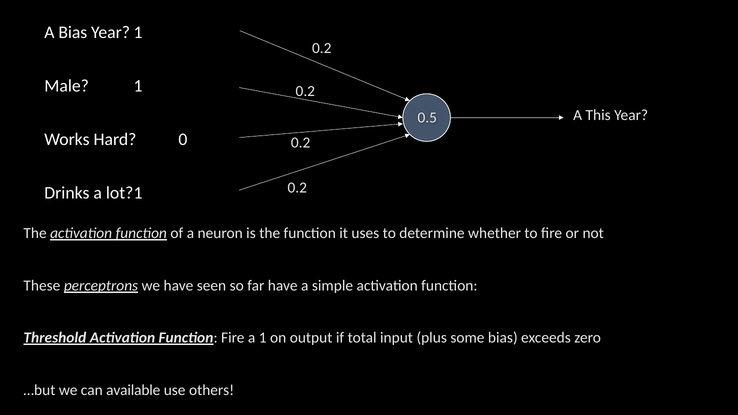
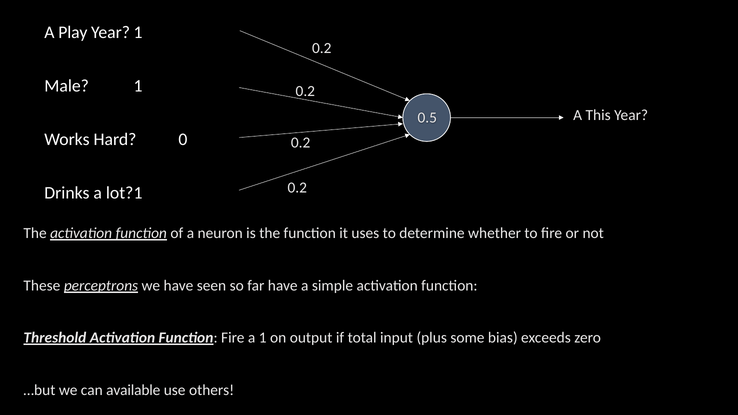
A Bias: Bias -> Play (73, 32)
